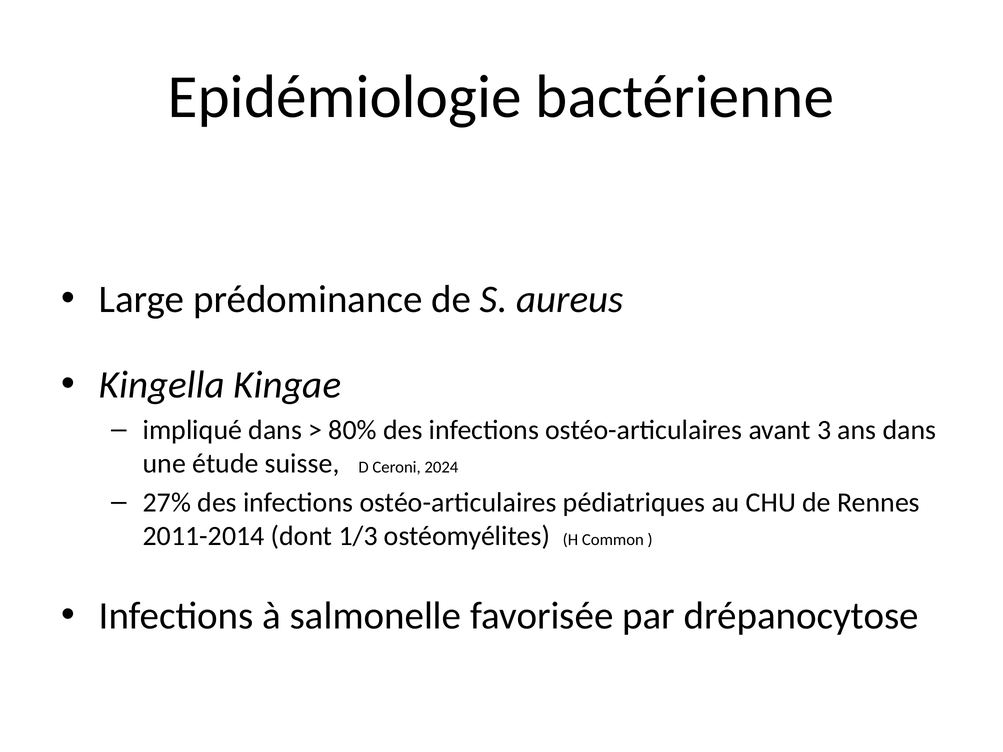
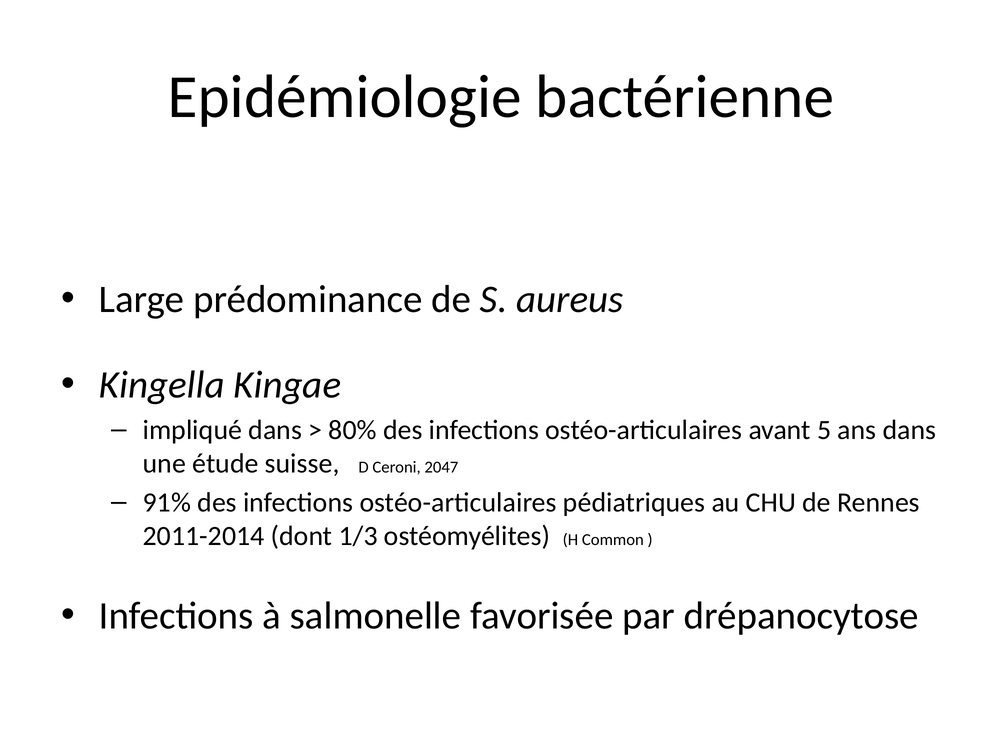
3: 3 -> 5 (824, 430)
2024: 2024 -> 2047 (441, 467)
27%: 27% -> 91% (167, 503)
